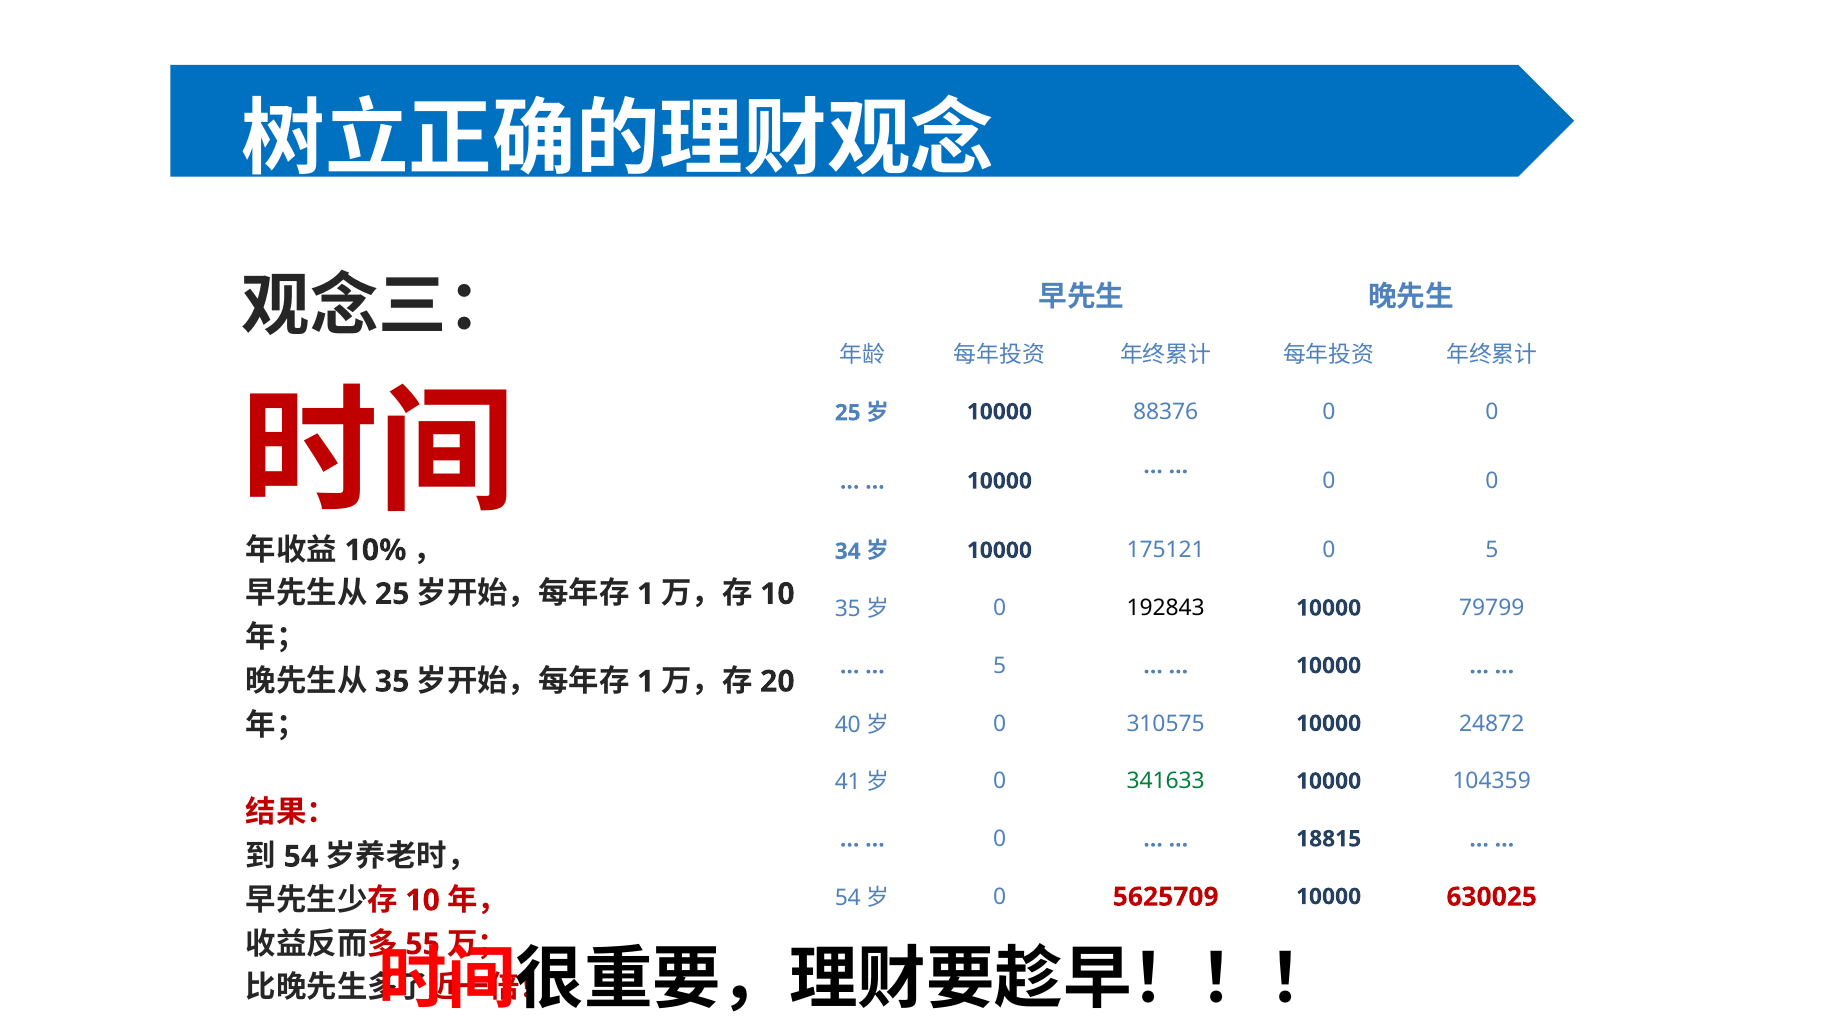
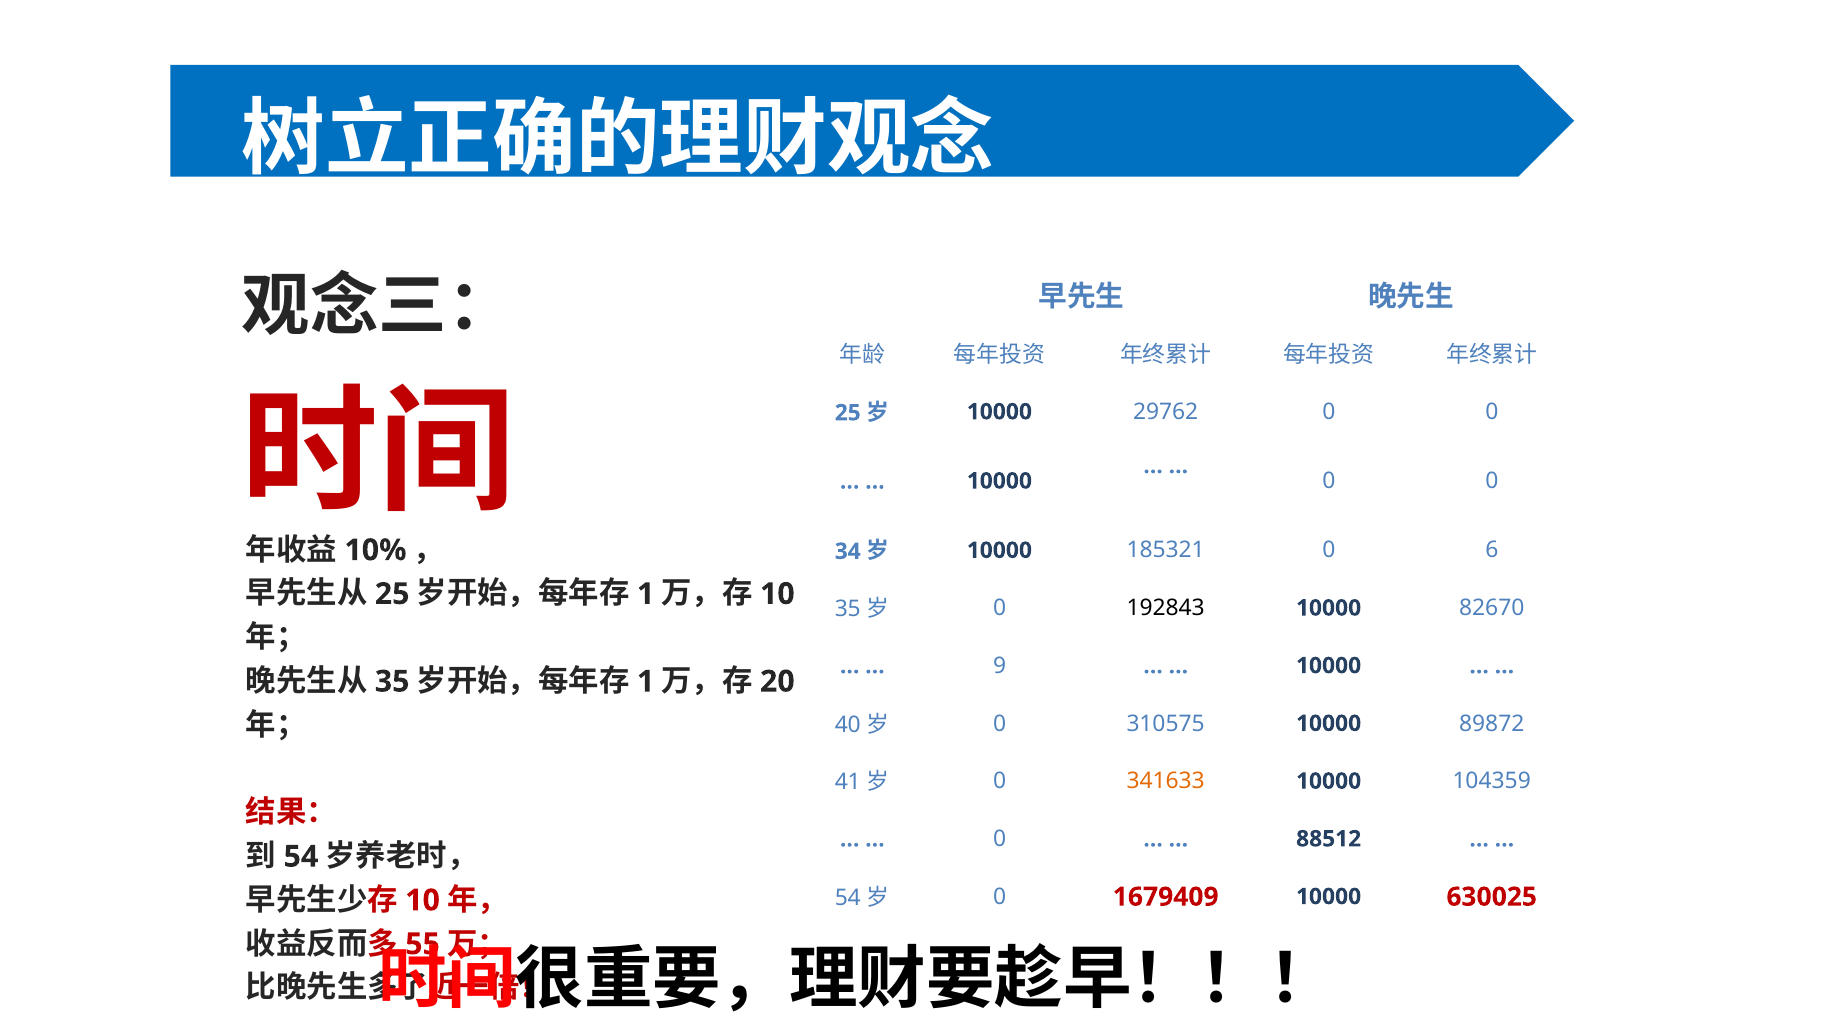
88376: 88376 -> 29762 (1166, 412)
175121: 175121 -> 185321 (1166, 550)
0 5: 5 -> 6 (1492, 550)
79799: 79799 -> 82670 (1492, 608)
5: 5 -> 9 (1000, 665)
24872: 24872 -> 89872 (1492, 723)
341633 colour: green -> orange (1166, 781)
18815: 18815 -> 88512 (1329, 839)
5625709: 5625709 -> 1679409 (1166, 897)
